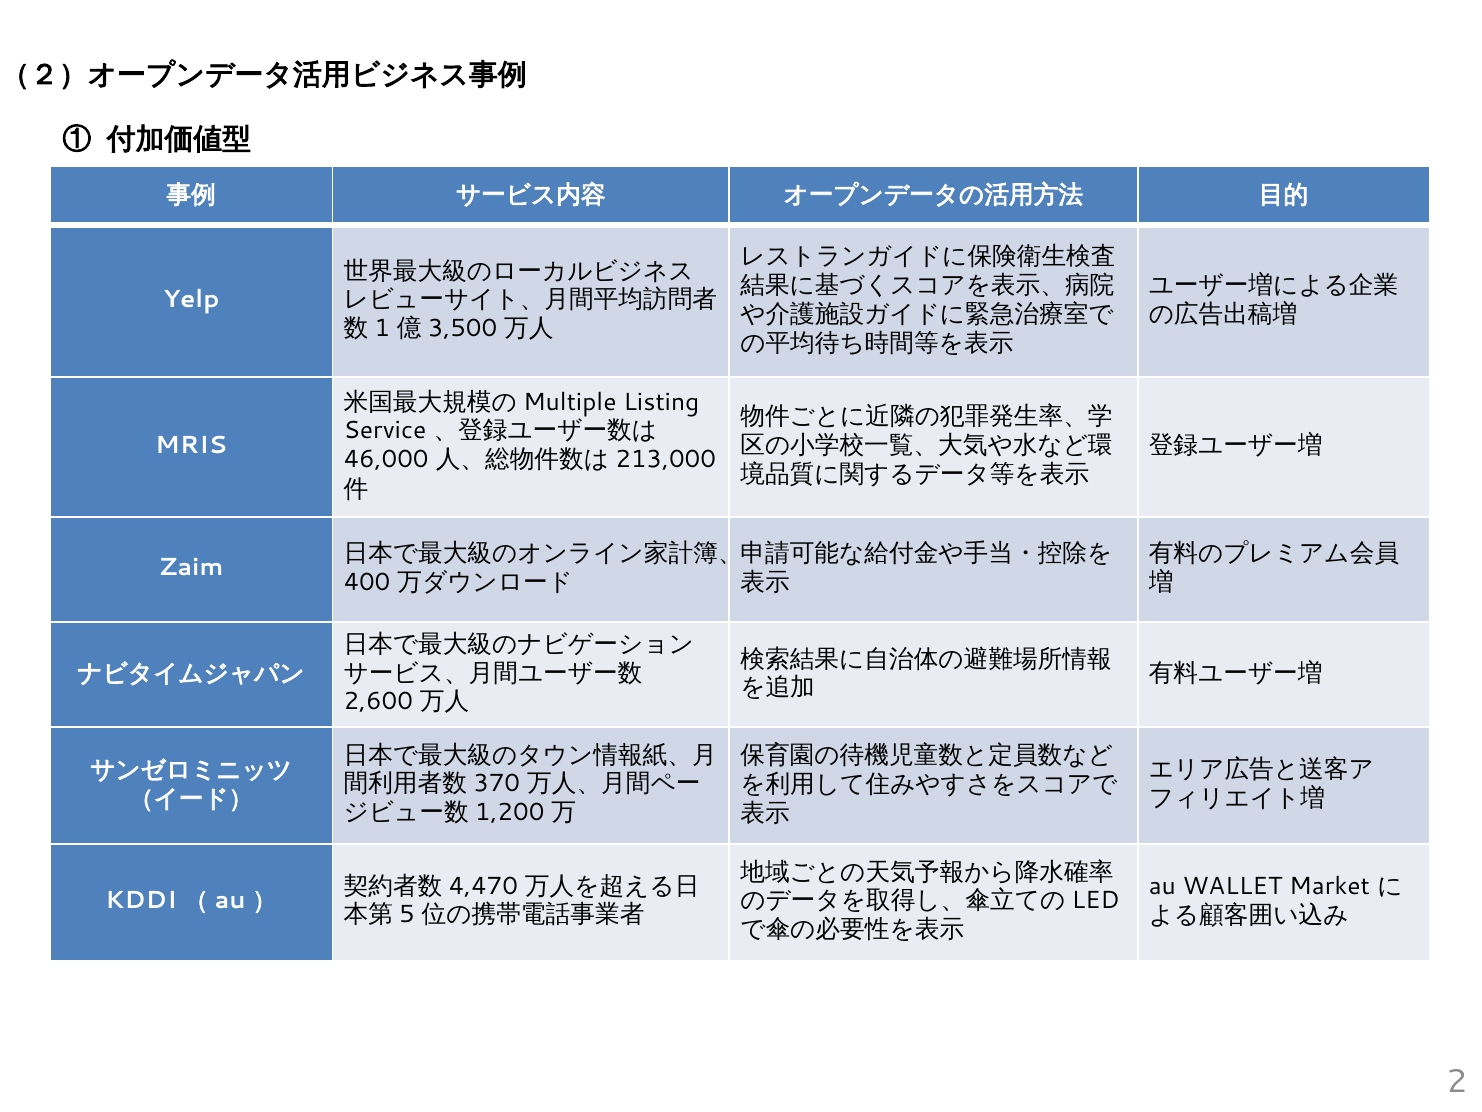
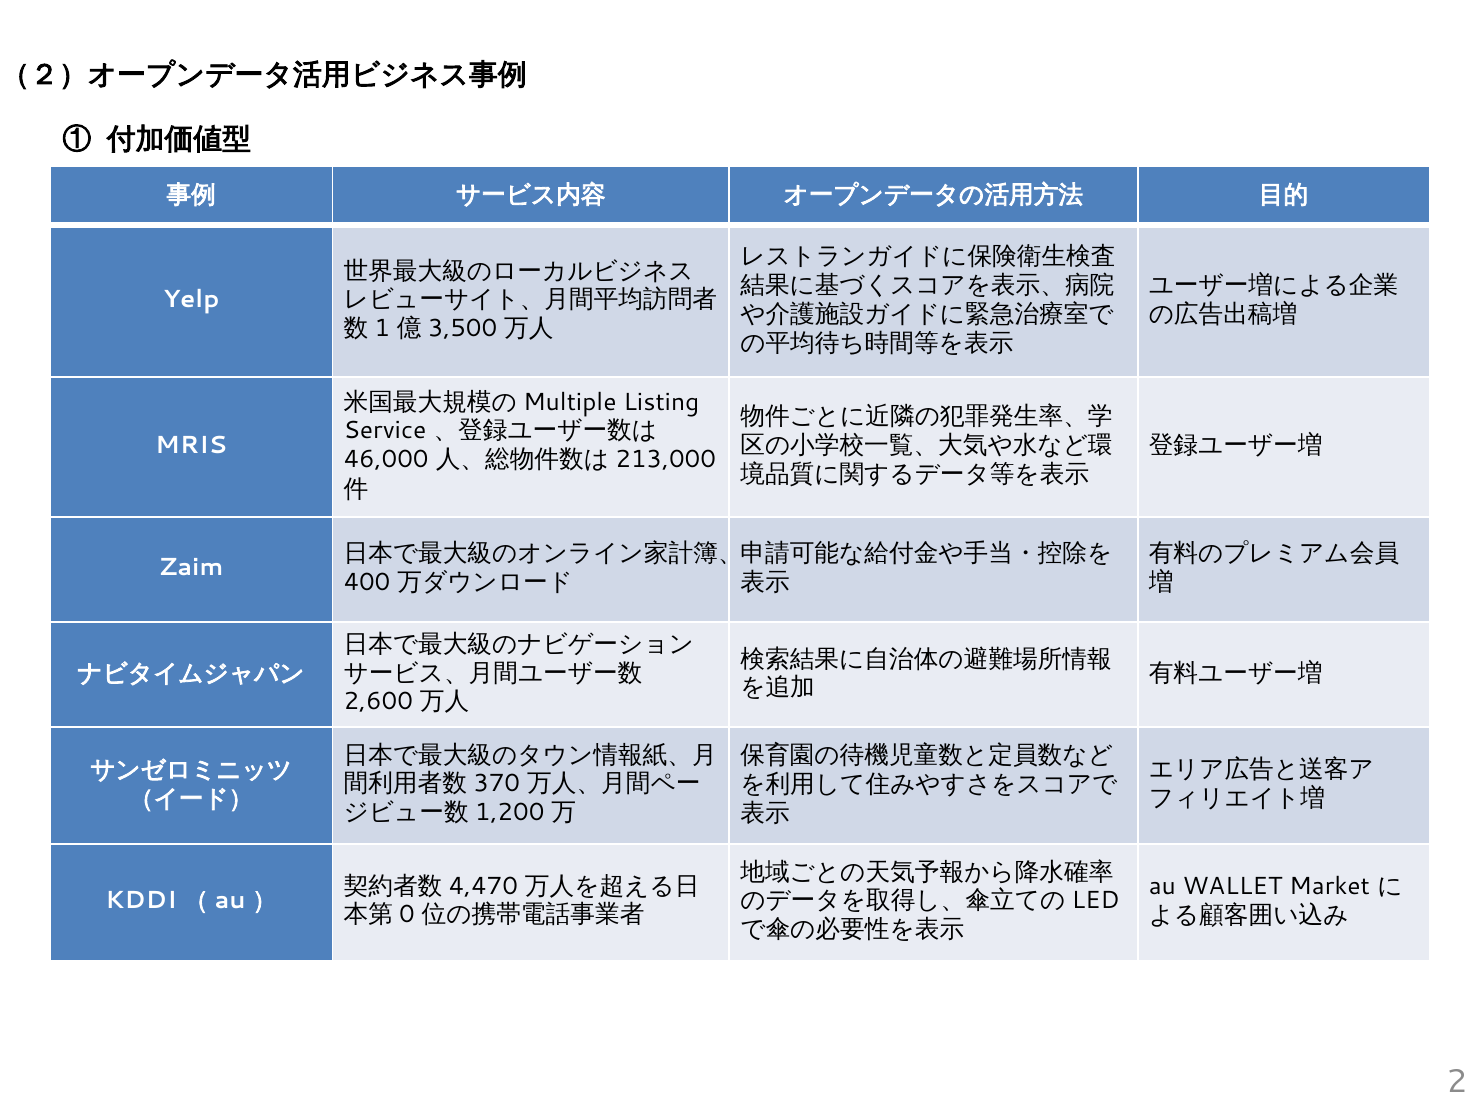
5: 5 -> 0 (407, 914)
